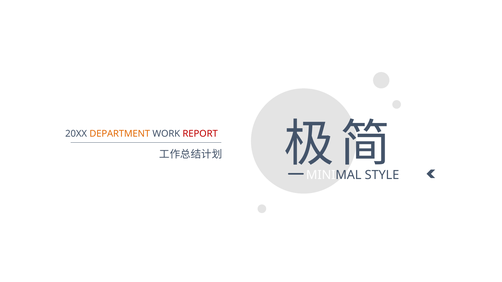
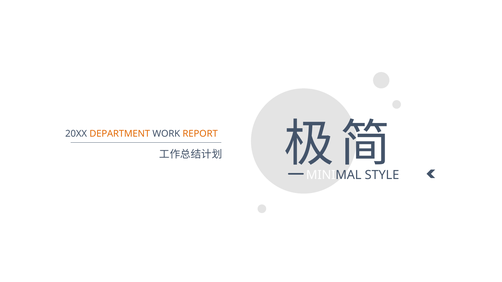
REPORT colour: red -> orange (200, 134)
